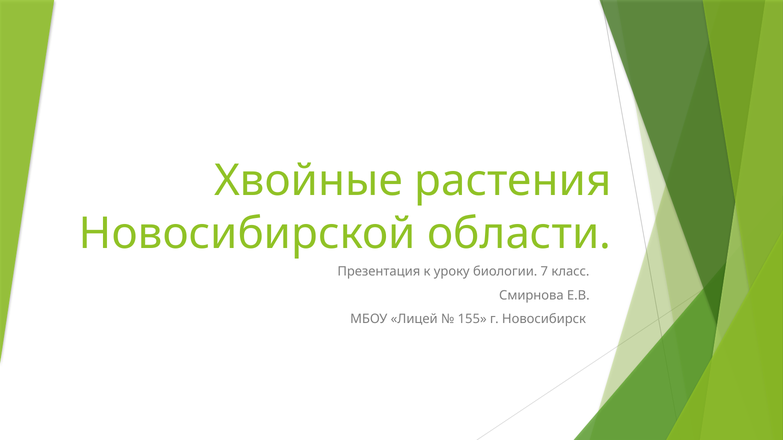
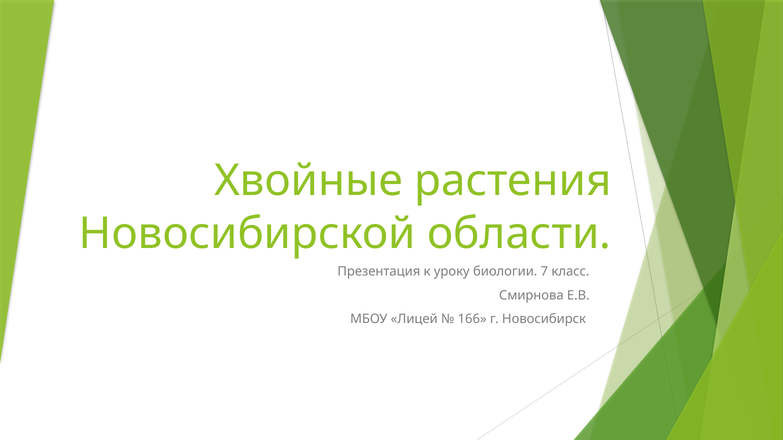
155: 155 -> 166 (472, 319)
